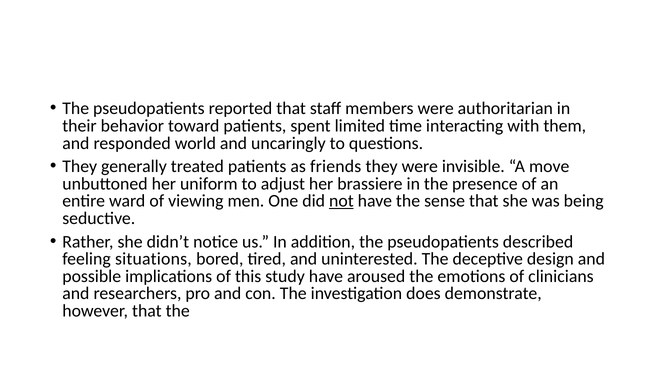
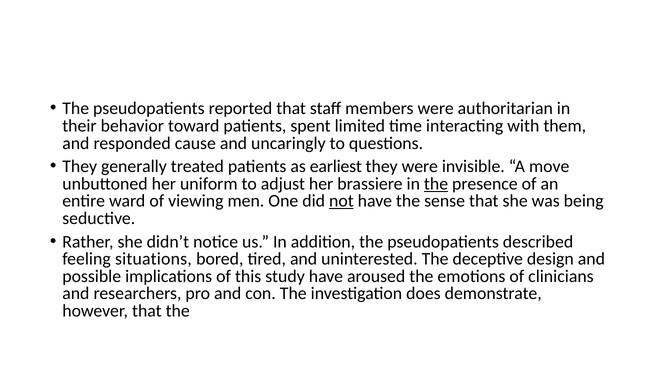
world: world -> cause (195, 143)
friends: friends -> earliest (336, 167)
the underline: none -> present (436, 184)
